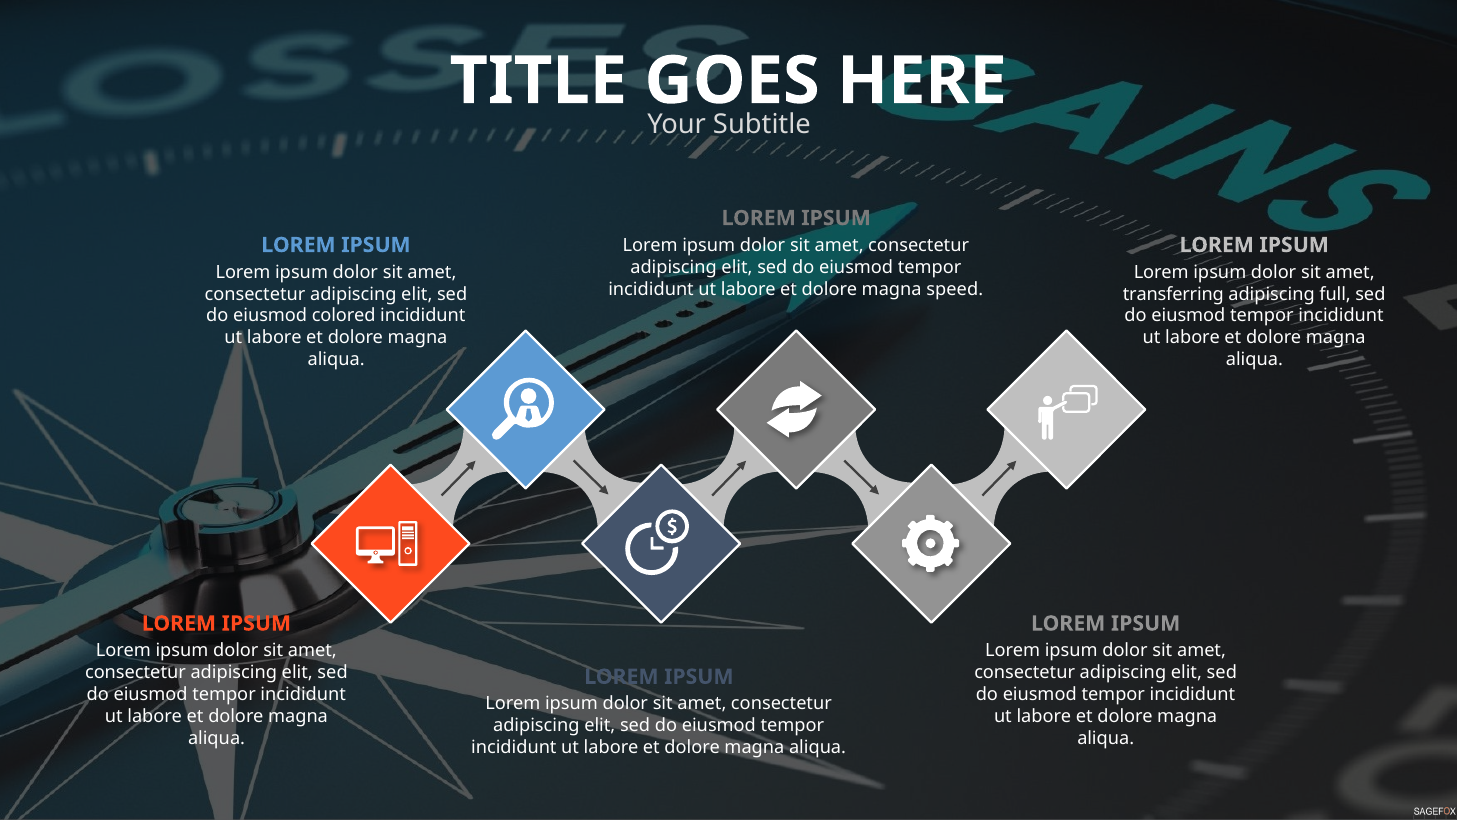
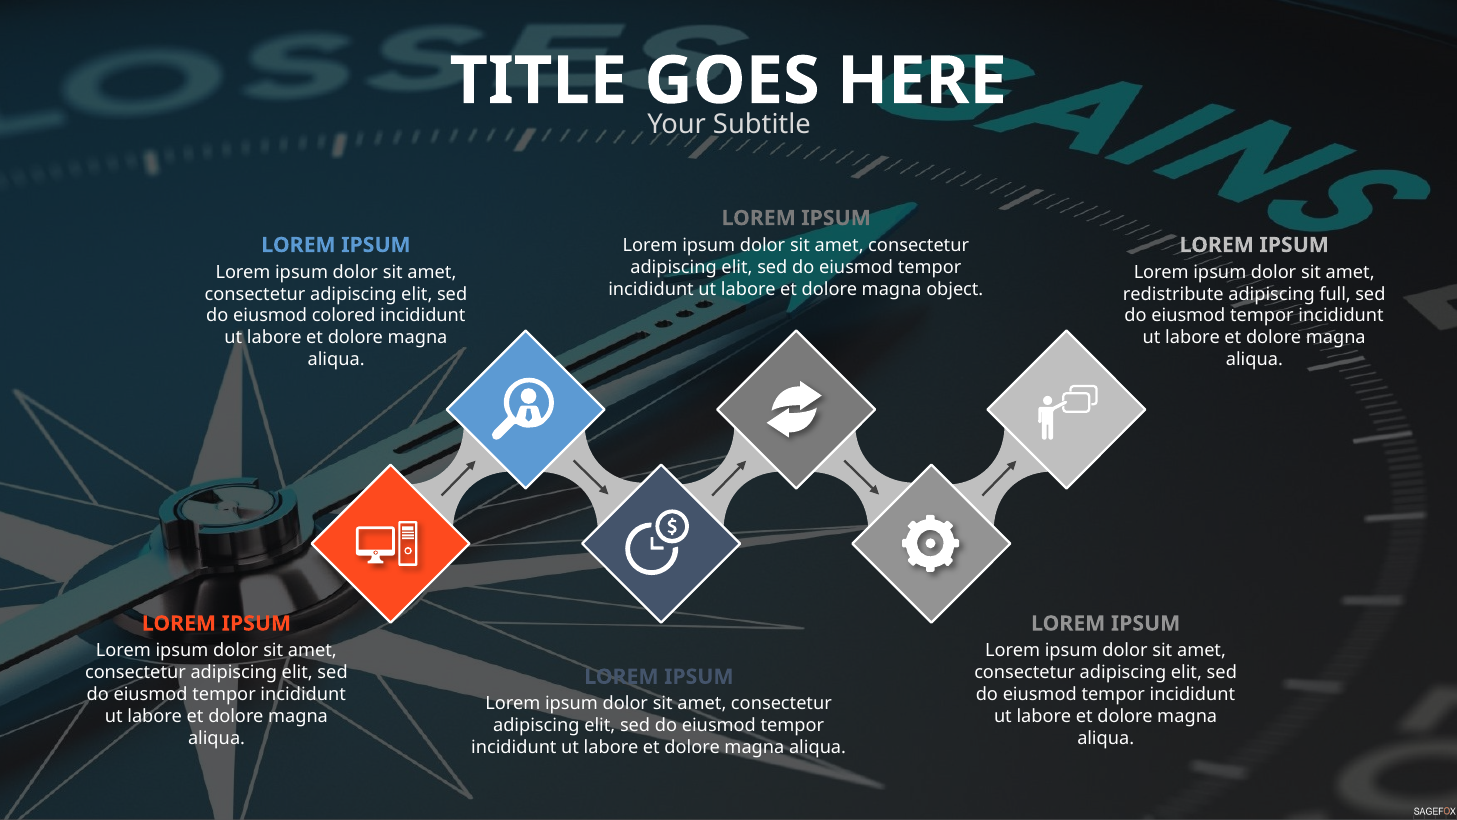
speed: speed -> object (955, 289)
transferring: transferring -> redistribute (1173, 294)
